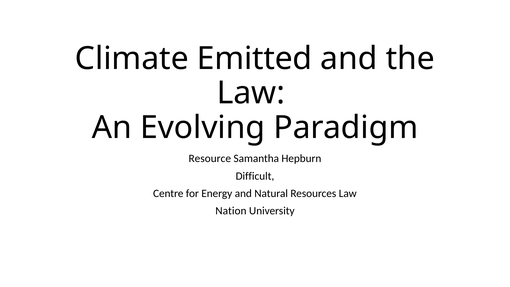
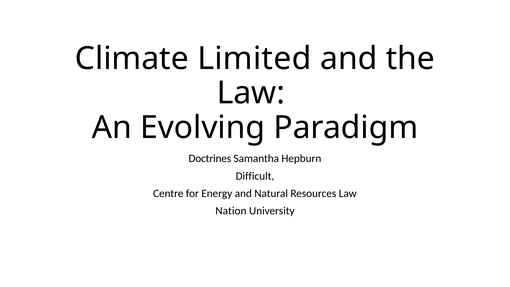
Emitted: Emitted -> Limited (254, 59)
Resource: Resource -> Doctrines (210, 159)
